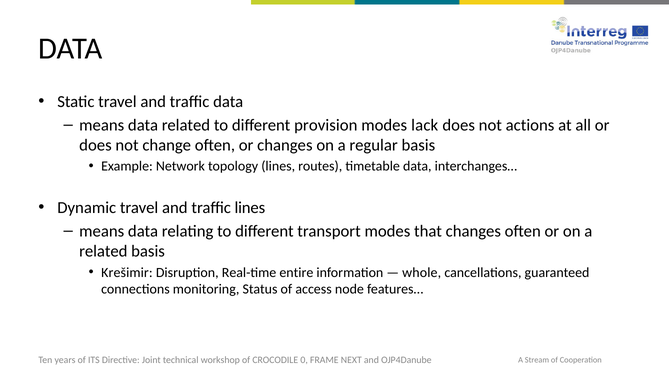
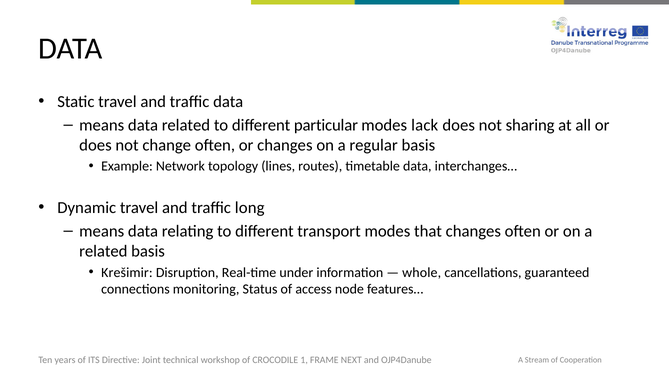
provision: provision -> particular (326, 125)
actions: actions -> sharing (530, 125)
traffic lines: lines -> long (250, 207)
entire: entire -> under (296, 272)
0: 0 -> 1 (304, 359)
